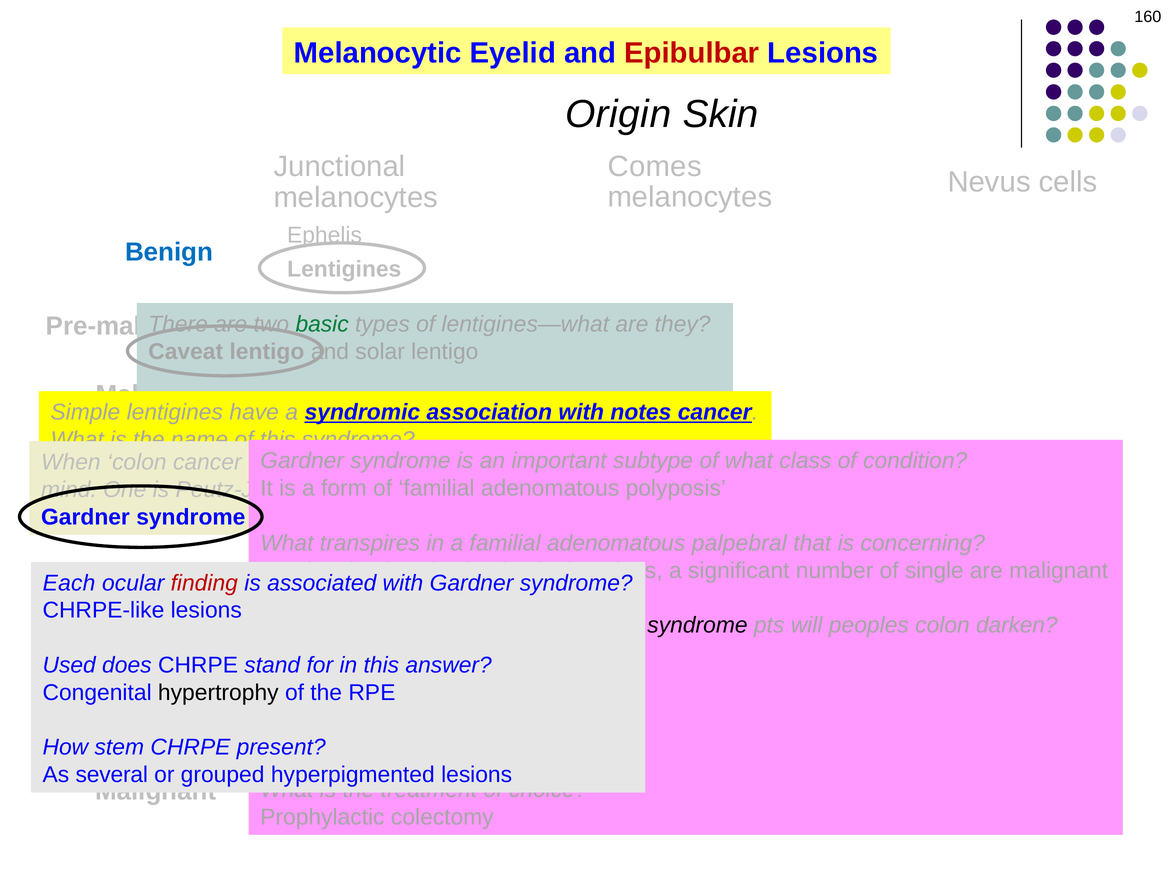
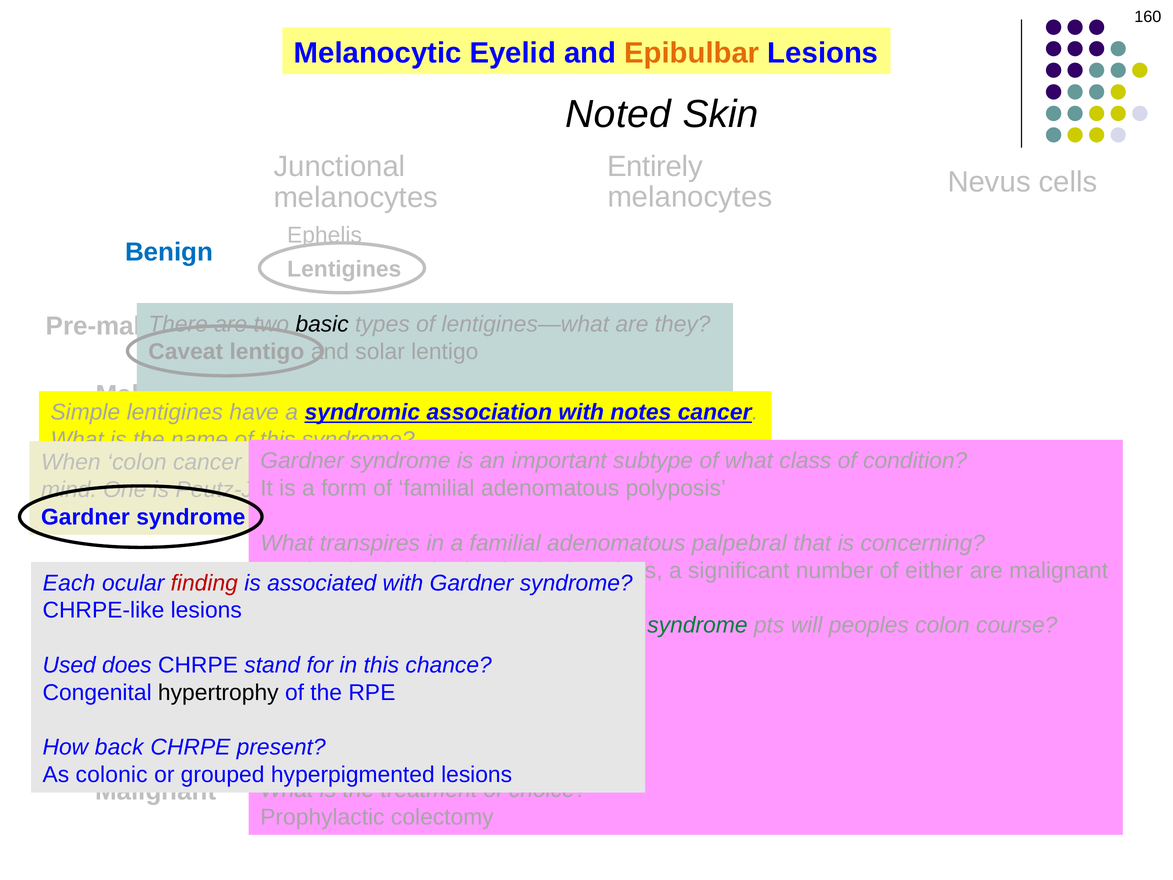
Epibulbar colour: red -> orange (692, 53)
Origin: Origin -> Noted (618, 114)
Comes: Comes -> Entirely (655, 166)
basic colour: green -> black (322, 324)
single: single -> either (934, 570)
syndrome colour: black -> green (697, 625)
darken: darken -> course (1017, 625)
answer: answer -> chance (449, 665)
stem: stem -> back (119, 747)
As several: several -> colonic (112, 775)
